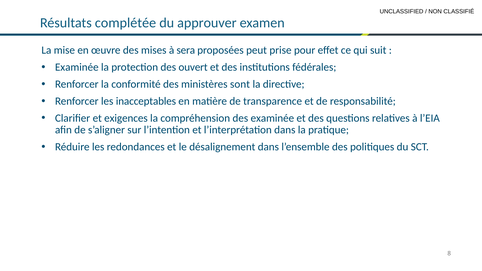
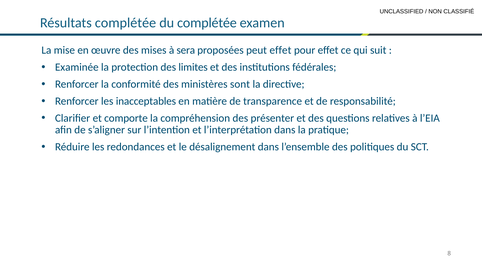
du approuver: approuver -> complétée (207, 23)
peut prise: prise -> effet (280, 50)
ouvert: ouvert -> limites (193, 67)
exigences: exigences -> comporte (126, 118)
des examinée: examinée -> présenter (272, 118)
